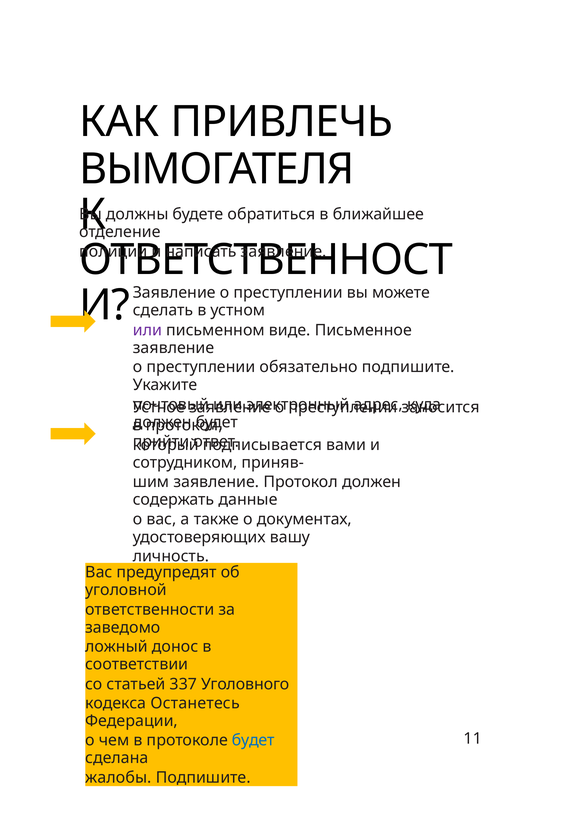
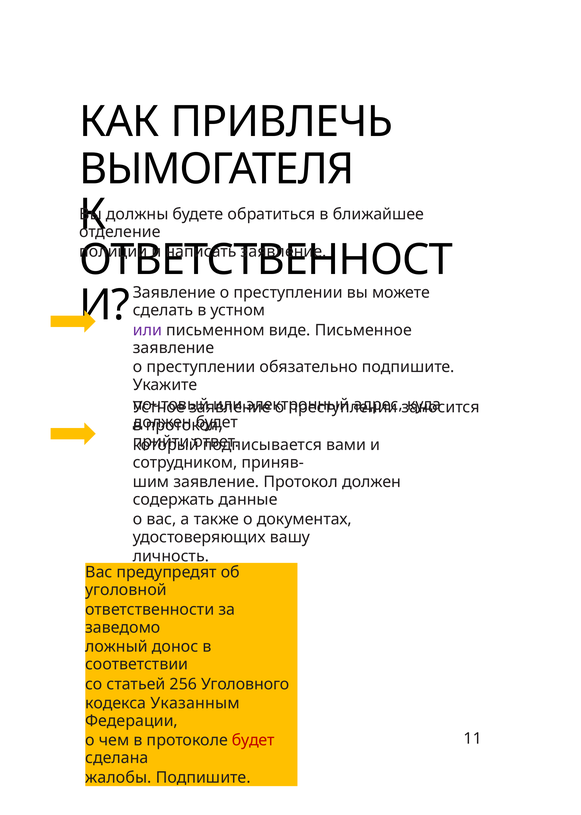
337: 337 -> 256 (183, 685)
Останетесь: Останетесь -> Указанным (195, 704)
будет colour: blue -> red (253, 741)
